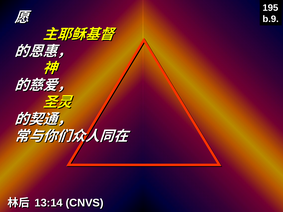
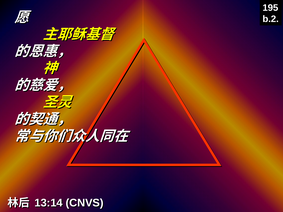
b.9: b.9 -> b.2 (271, 19)
